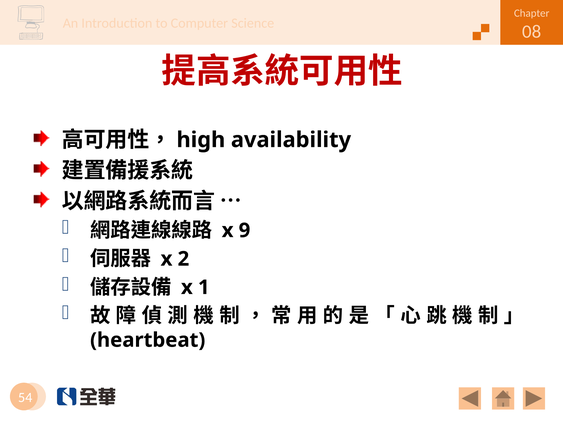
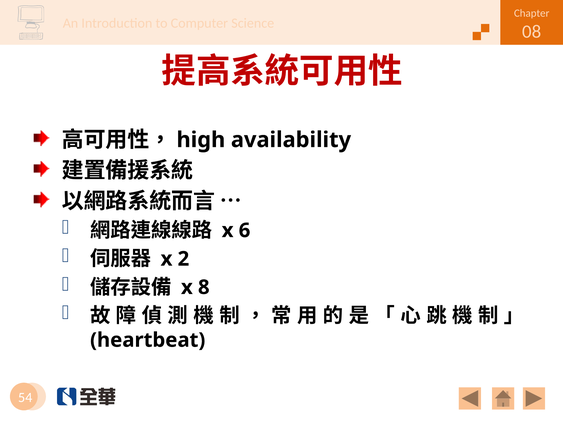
9: 9 -> 6 (245, 231)
1: 1 -> 8 (204, 287)
